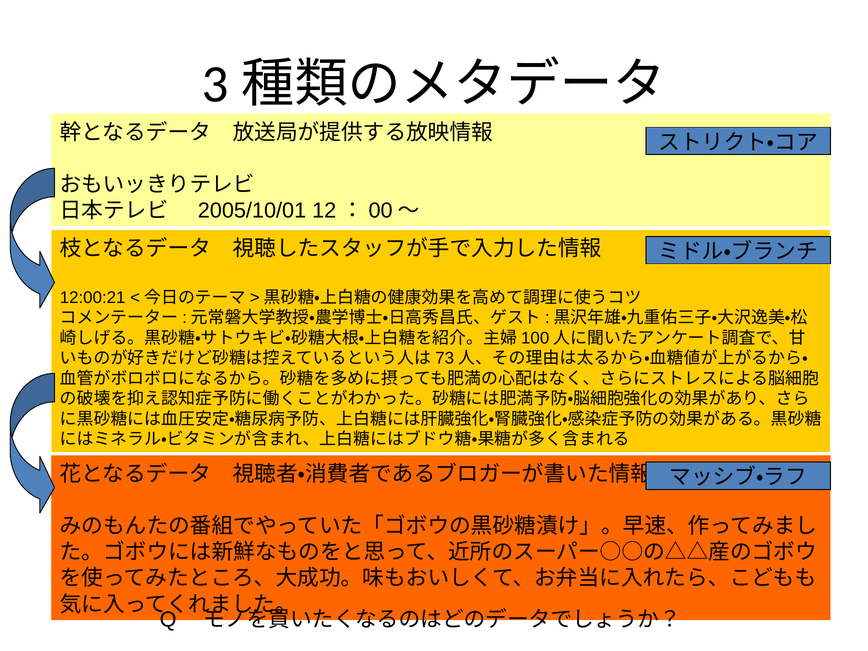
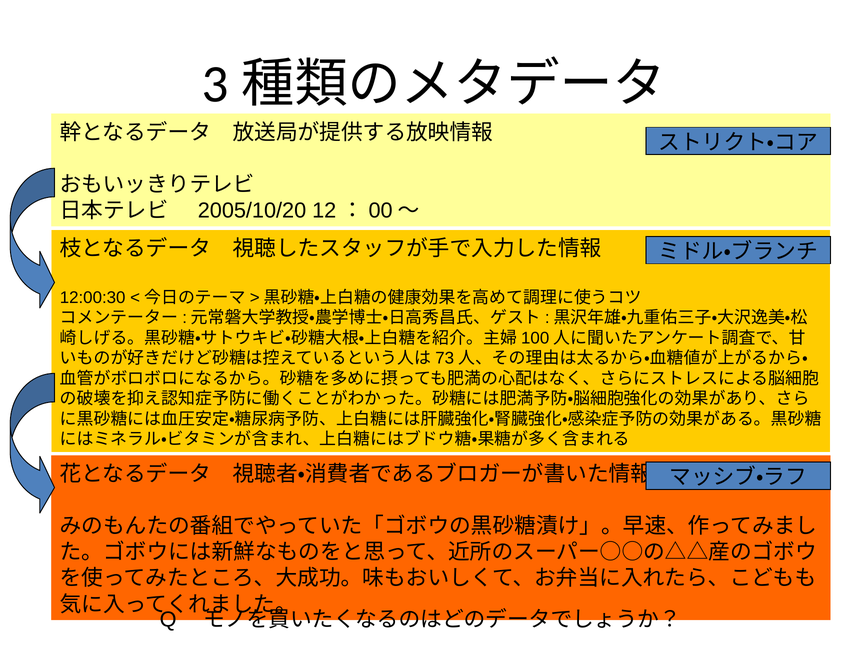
2005/10/01: 2005/10/01 -> 2005/10/20 (252, 211)
12:00:21: 12:00:21 -> 12:00:30 (93, 297)
